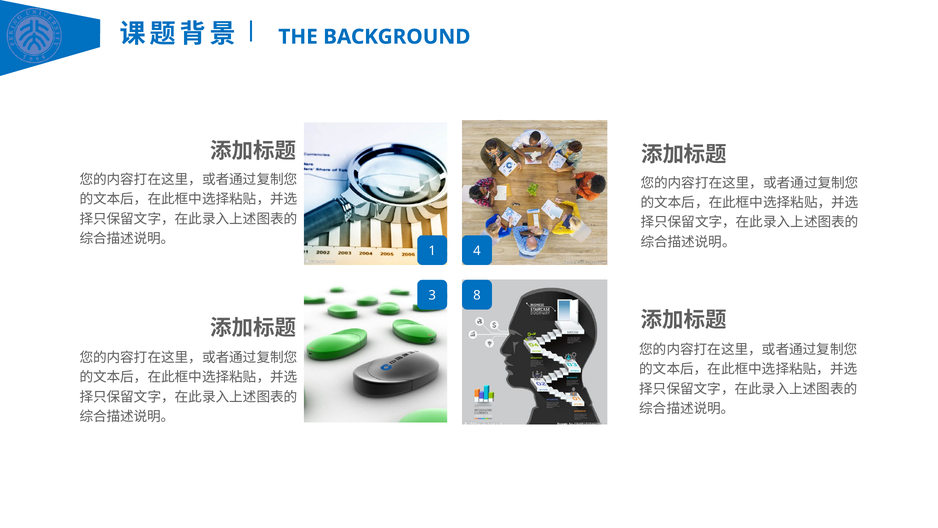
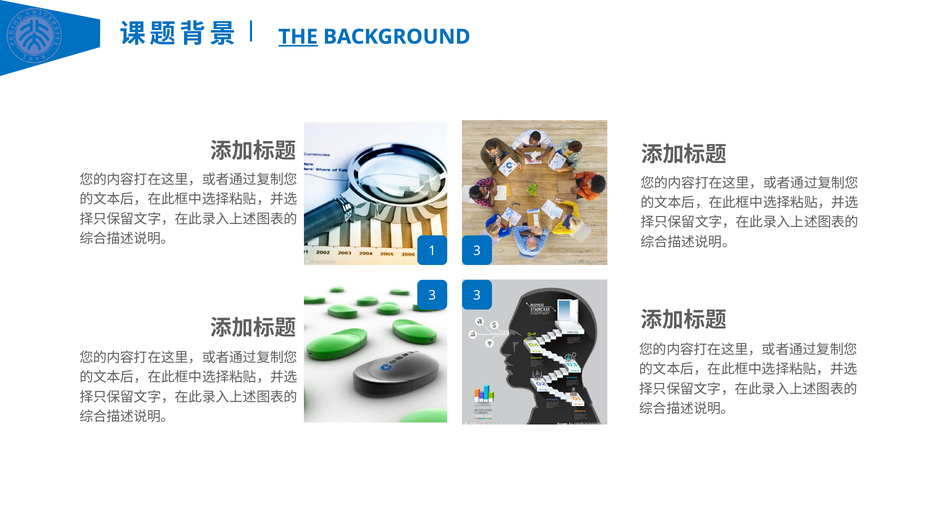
THE underline: none -> present (298, 37)
1 4: 4 -> 3 (477, 251)
8: 8 -> 3 (477, 295)
